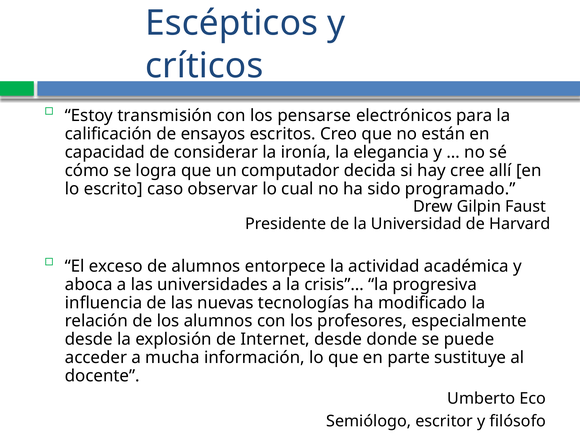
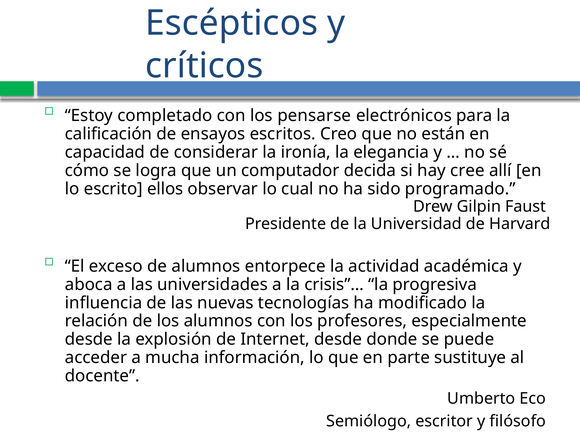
transmisión: transmisión -> completado (165, 116)
caso: caso -> ellos (165, 189)
